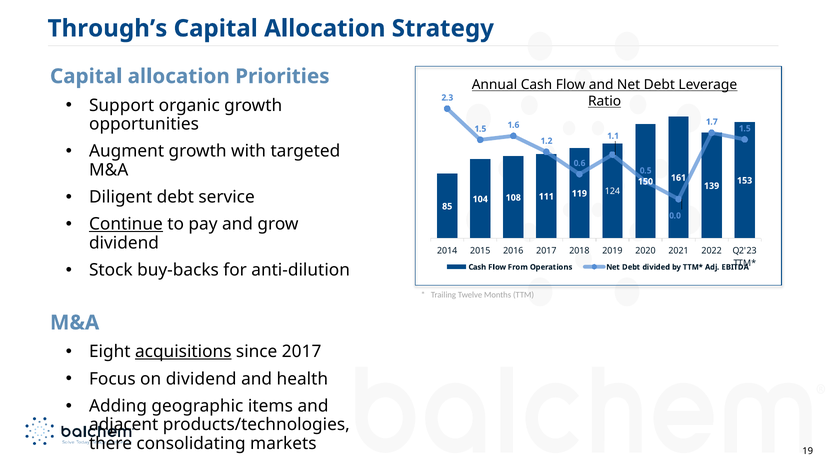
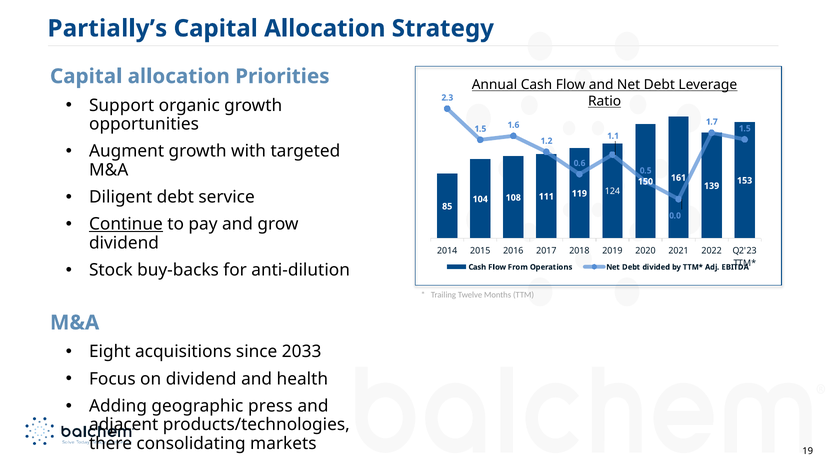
Through’s: Through’s -> Partially’s (107, 28)
acquisitions underline: present -> none (183, 352)
since 2017: 2017 -> 2033 (302, 352)
items: items -> press (270, 406)
